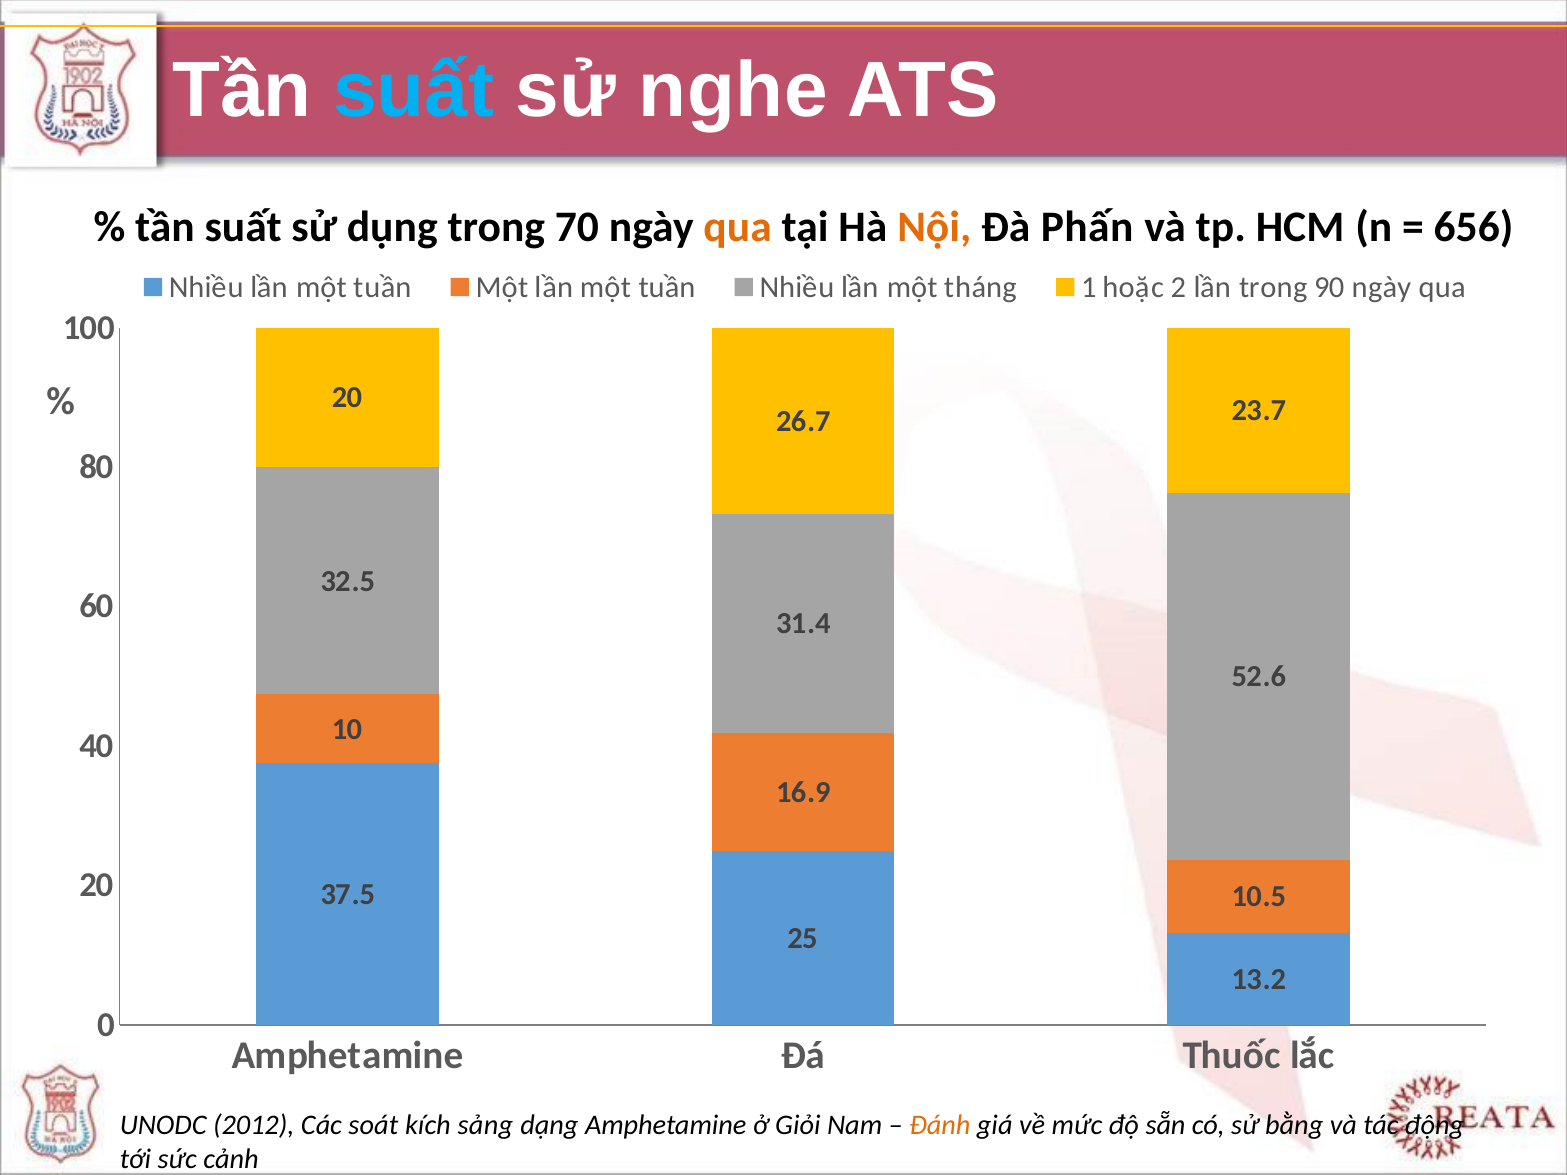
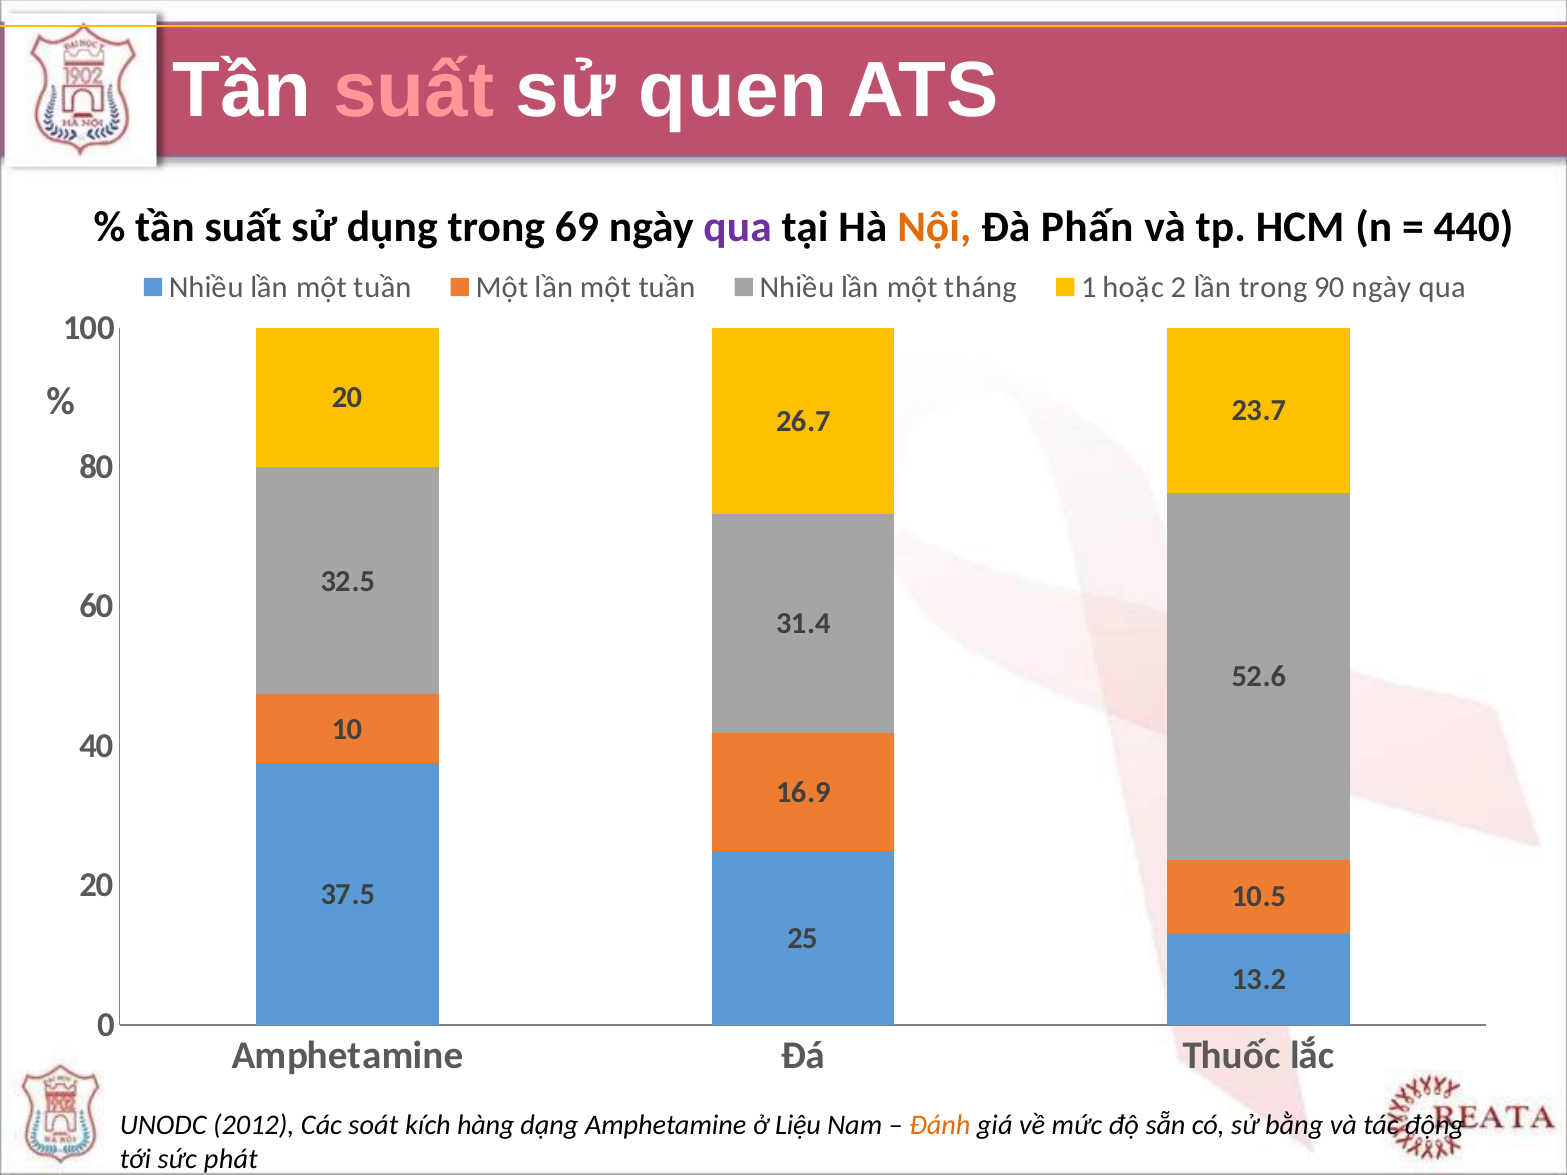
suất colour: light blue -> pink (414, 91)
nghe: nghe -> quen (733, 91)
70: 70 -> 69 (577, 227)
qua colour: orange -> purple (738, 227)
656: 656 -> 440 (1474, 227)
sảng: sảng -> hàng (486, 1125)
Giỏi: Giỏi -> Liệu (798, 1125)
cảnh: cảnh -> phát (231, 1159)
